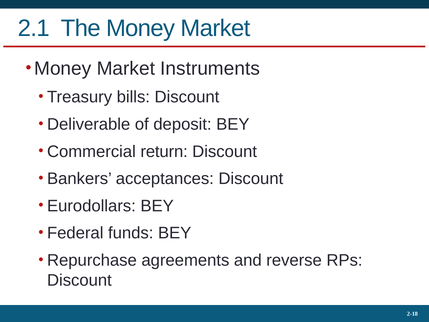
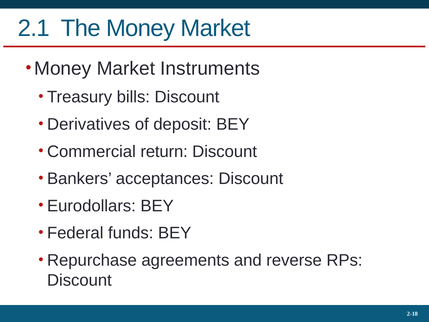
Deliverable: Deliverable -> Derivatives (89, 124)
